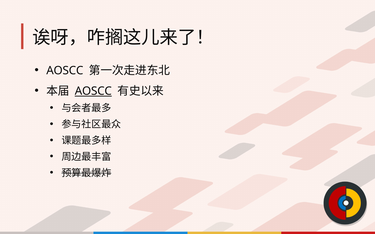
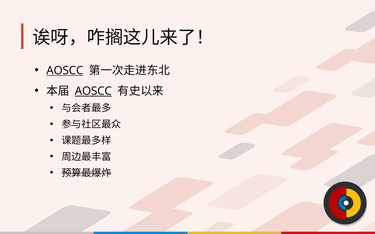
AOSCC underline: none -> present (65, 71)
